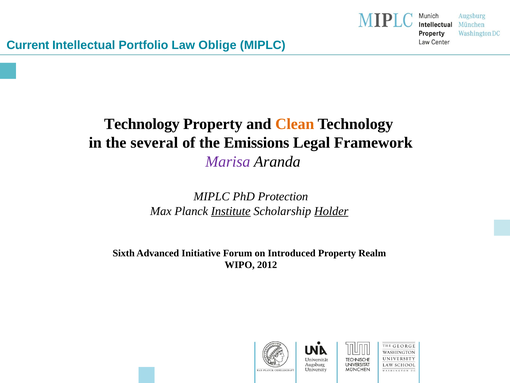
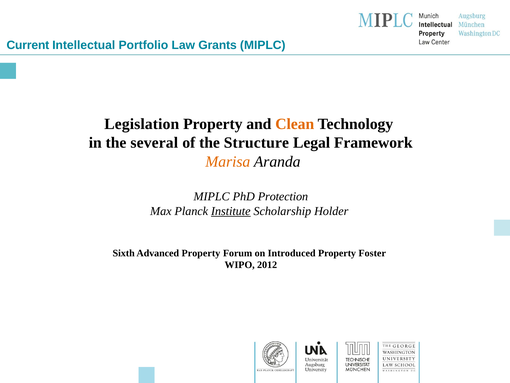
Oblige: Oblige -> Grants (218, 45)
Technology: Technology -> Legislation (142, 124)
Emissions: Emissions -> Structure (256, 143)
Marisa colour: purple -> orange (228, 161)
Holder underline: present -> none (331, 211)
Advanced Initiative: Initiative -> Property (201, 253)
Realm: Realm -> Foster (372, 253)
